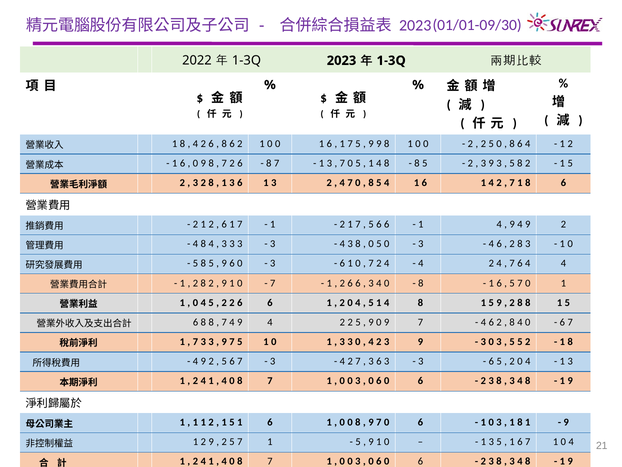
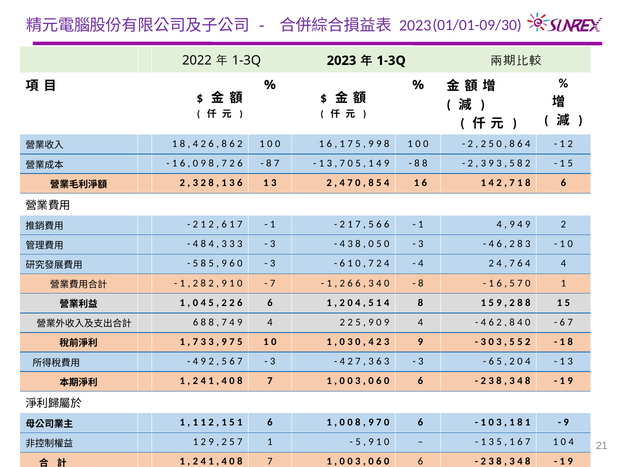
1 4 8: 8 -> 9 (387, 163)
-8 5: 5 -> 8 (425, 163)
7: 7 -> 4 (420, 322)
10 1 3: 3 -> 0 (342, 341)
